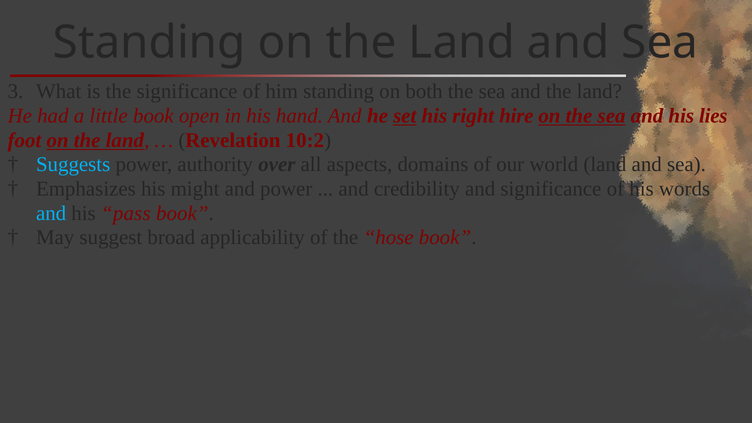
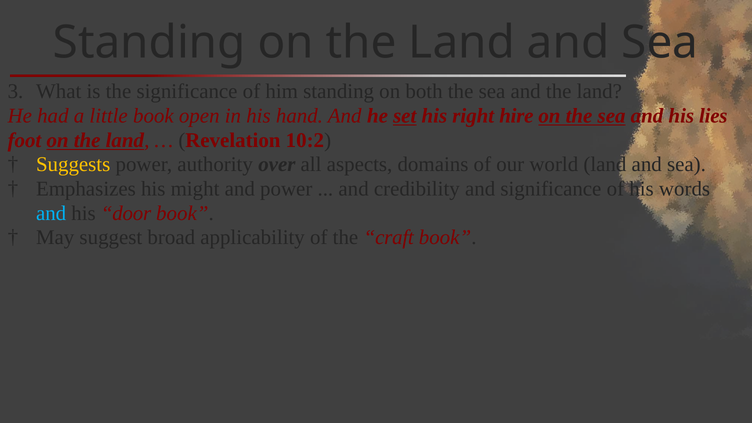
Suggests colour: light blue -> yellow (73, 165)
pass: pass -> door (126, 213)
hose: hose -> craft (389, 238)
